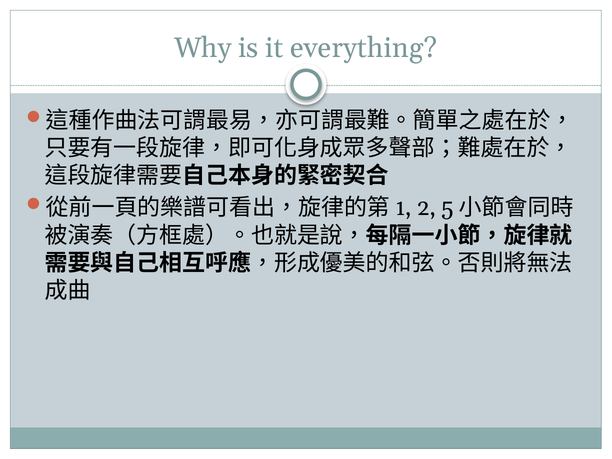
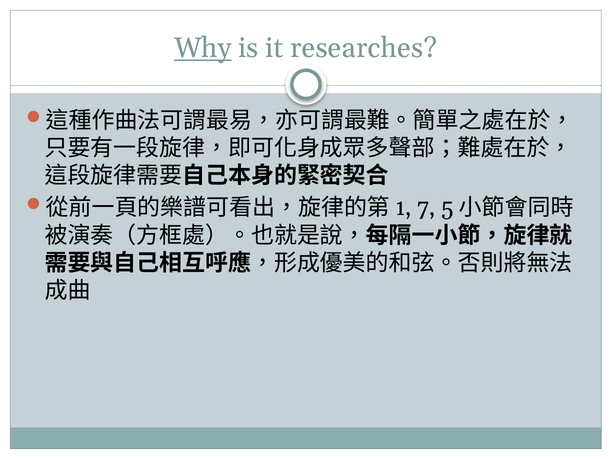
Why underline: none -> present (203, 48)
everything: everything -> researches (363, 48)
2: 2 -> 7 (426, 208)
